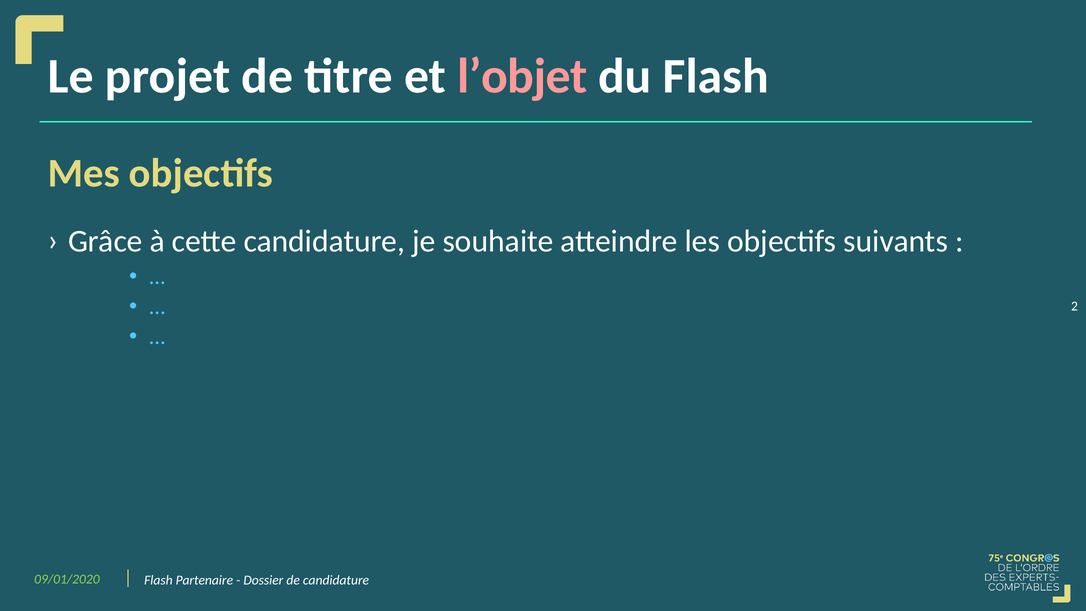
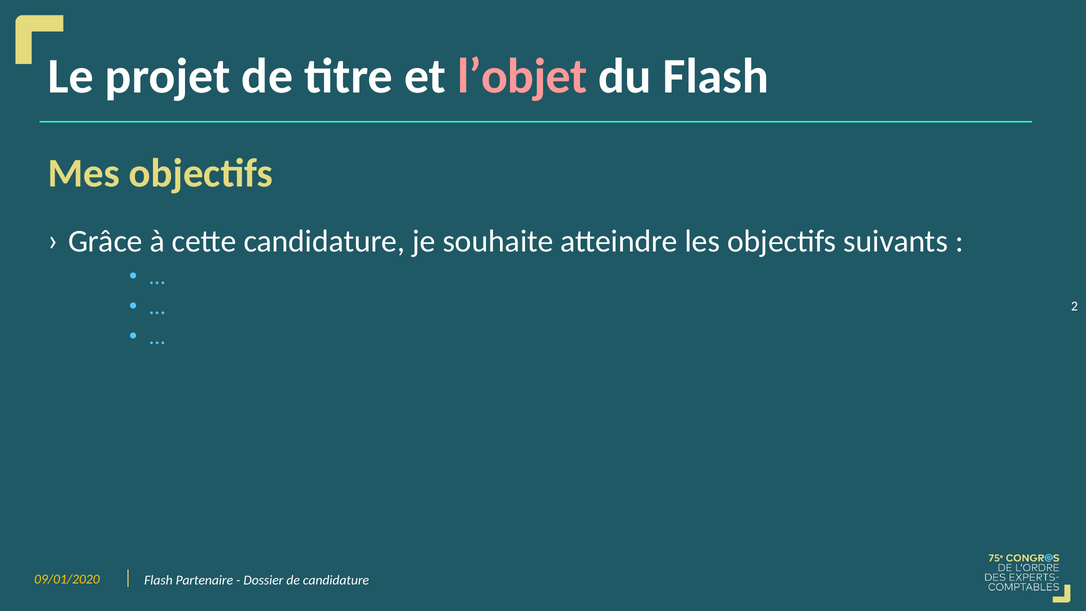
09/01/2020 colour: light green -> yellow (67, 579)
